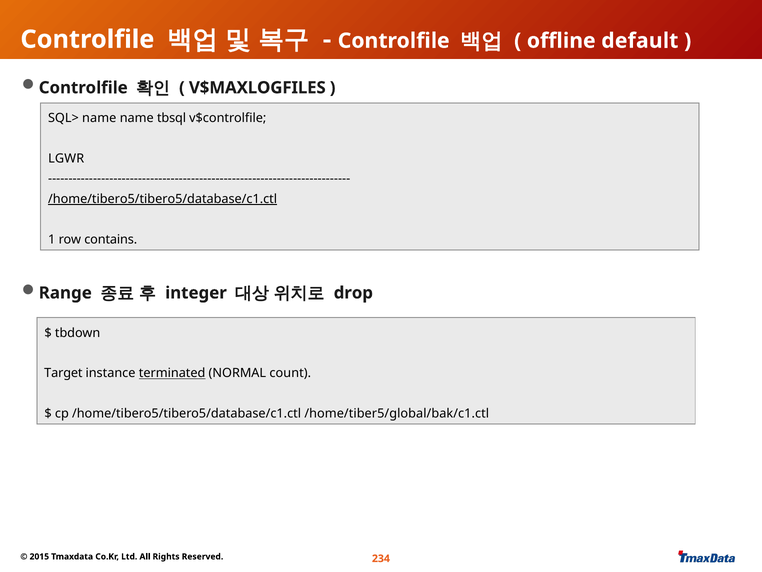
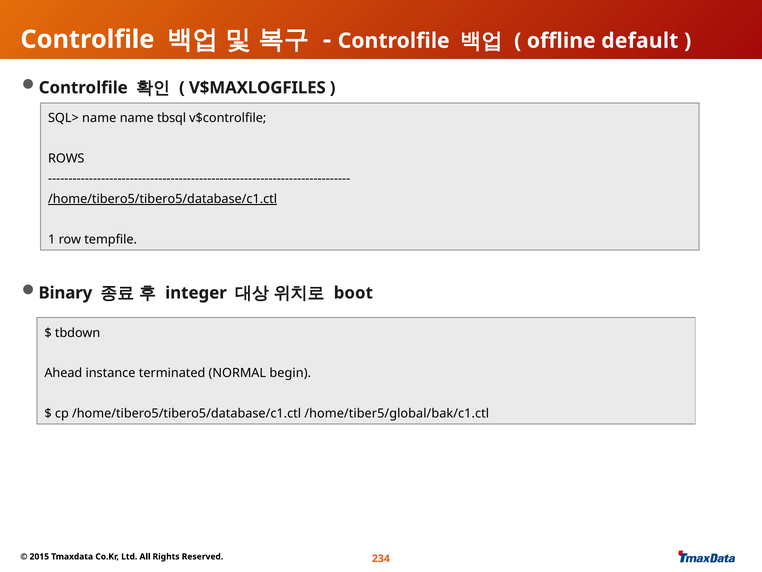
LGWR: LGWR -> ROWS (66, 158)
contains: contains -> tempfile (111, 239)
Range: Range -> Binary (65, 293)
drop: drop -> boot (353, 293)
Target: Target -> Ahead (63, 373)
terminated underline: present -> none (172, 373)
count: count -> begin (290, 373)
